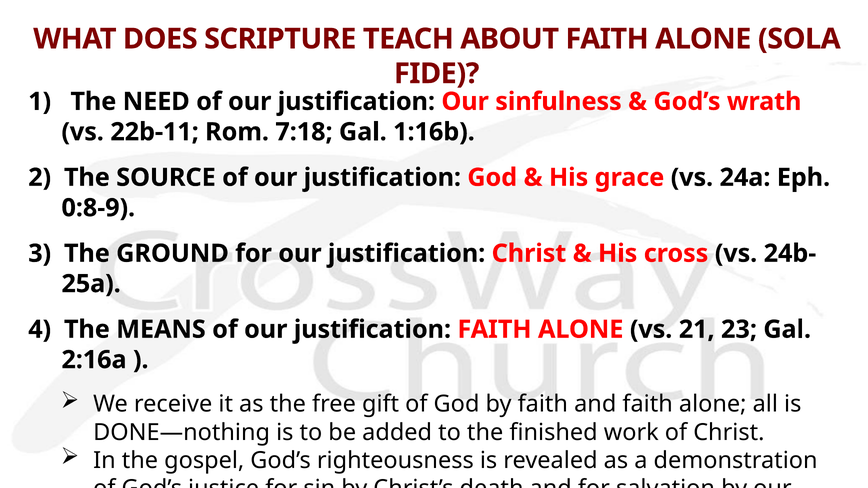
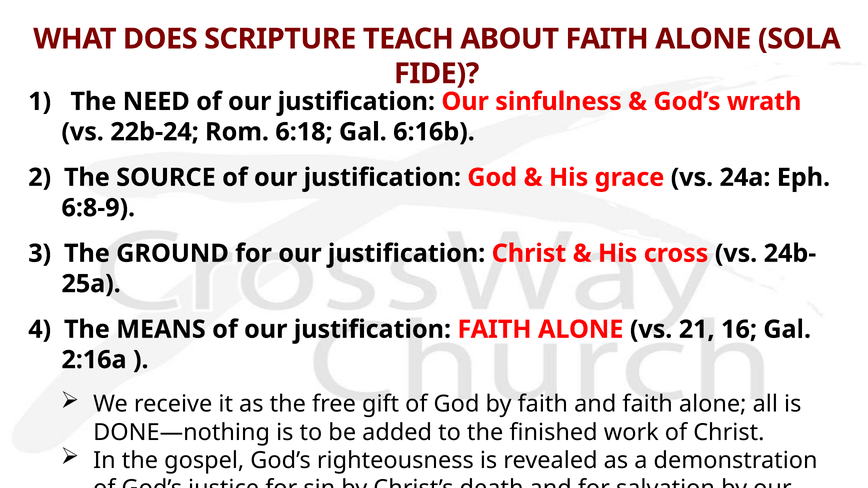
22b-11: 22b-11 -> 22b-24 (155, 132)
7:18: 7:18 -> 6:18 (304, 132)
1:16b: 1:16b -> 6:16b (434, 132)
0:8-9: 0:8-9 -> 6:8-9 (98, 208)
23: 23 -> 16 (739, 330)
